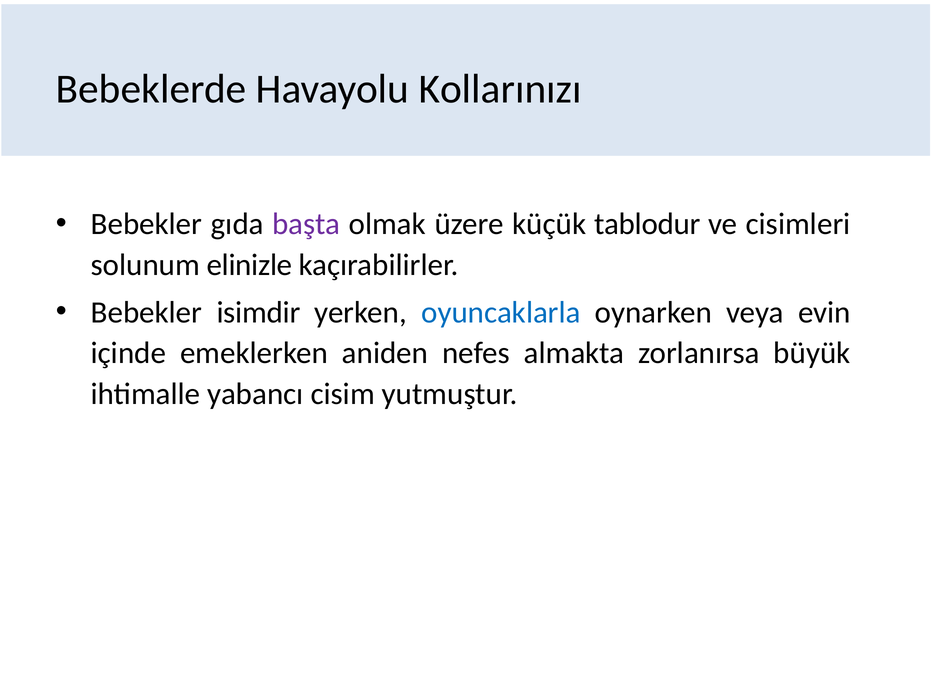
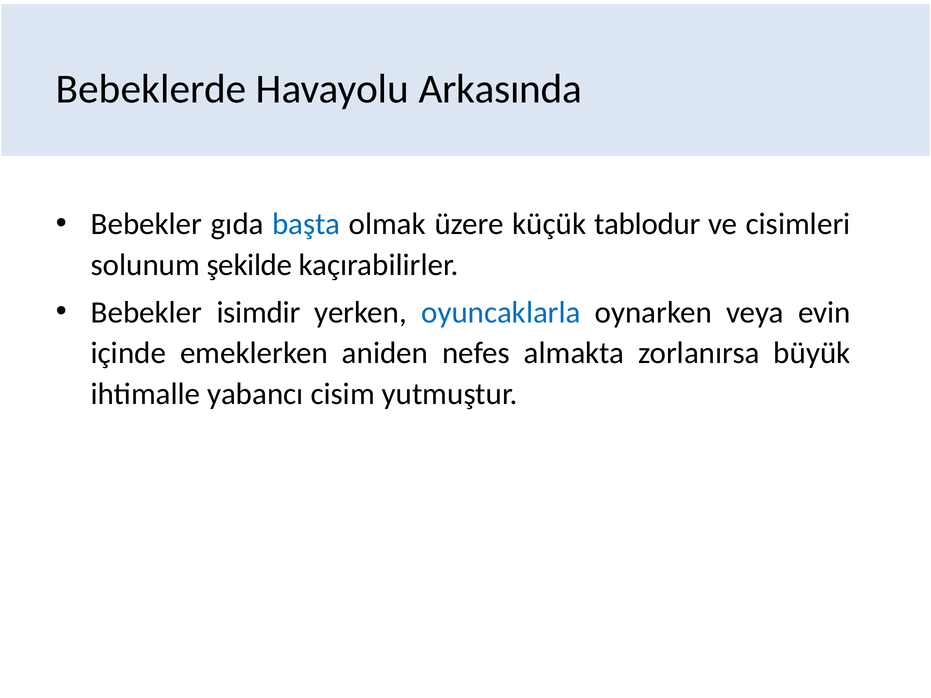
Kollarınızı: Kollarınızı -> Arkasında (500, 89)
başta colour: purple -> blue (306, 224)
elinizle: elinizle -> şekilde (249, 265)
